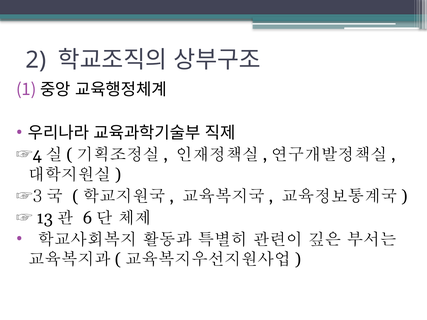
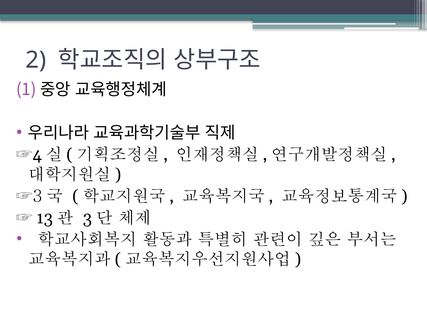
6: 6 -> 3 (87, 218)
